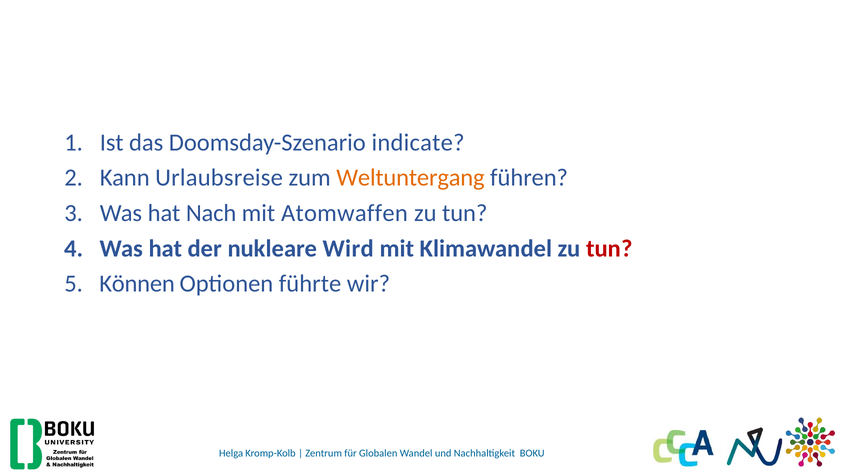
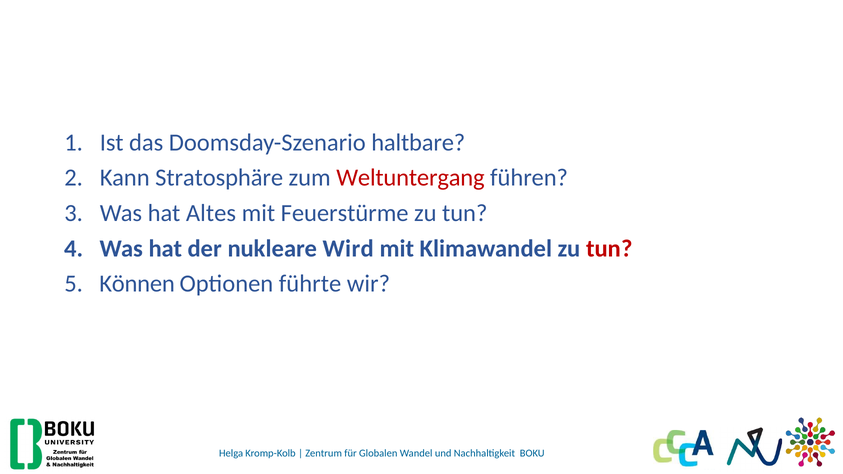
indicate: indicate -> haltbare (418, 143)
Urlaubsreise: Urlaubsreise -> Stratosphäre (219, 178)
Weltuntergang colour: orange -> red (410, 178)
Nach: Nach -> Altes (211, 213)
Atomwaffen: Atomwaffen -> Feuerstürme (345, 213)
